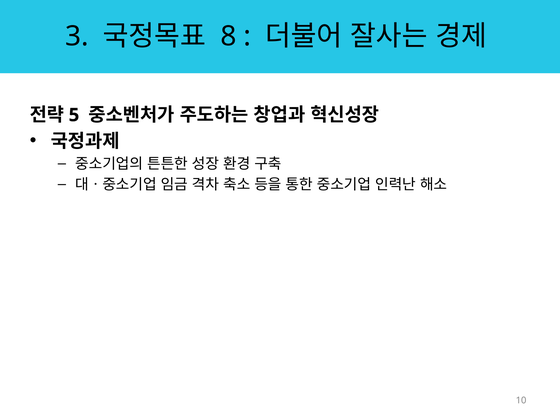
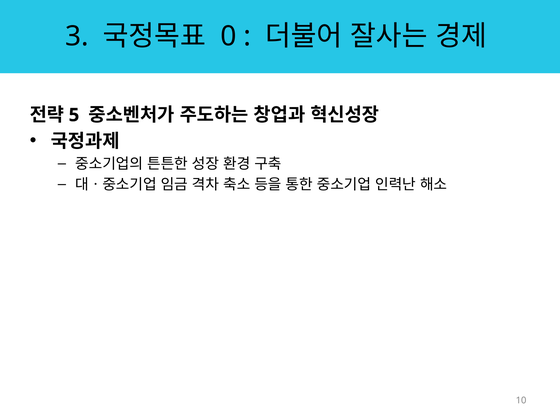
8: 8 -> 0 (228, 36)
